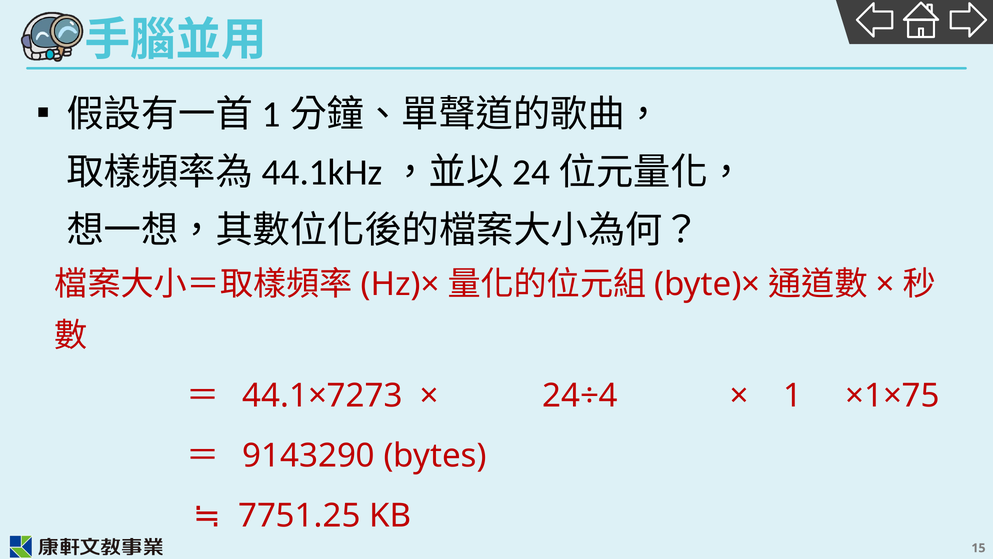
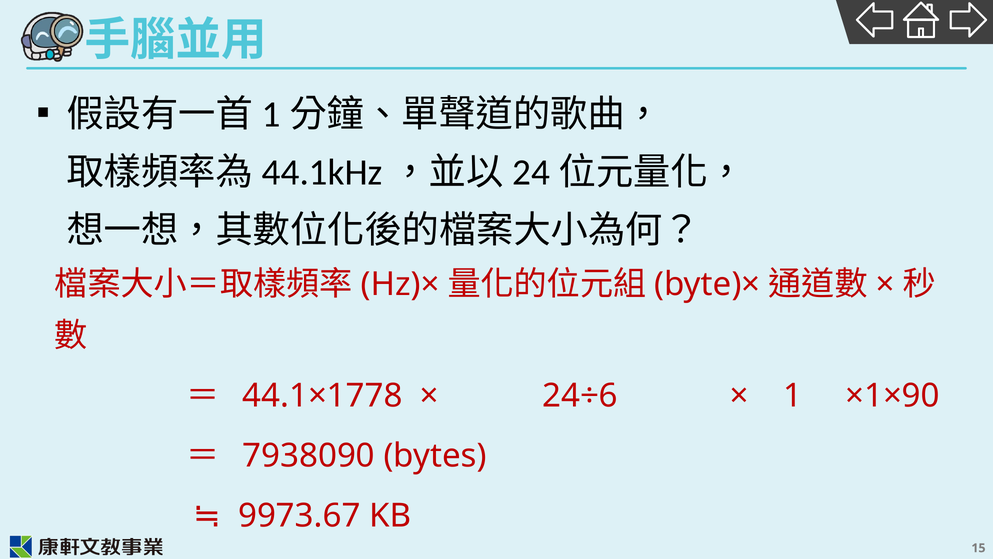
44.1×7273: 44.1×7273 -> 44.1×1778 (323, 396)
24÷4: 24÷4 -> 24÷6 (580, 396)
×1×75: ×1×75 -> ×1×90 (892, 396)
9143290: 9143290 -> 7938090 (309, 456)
7751.25: 7751.25 -> 9973.67 (299, 516)
